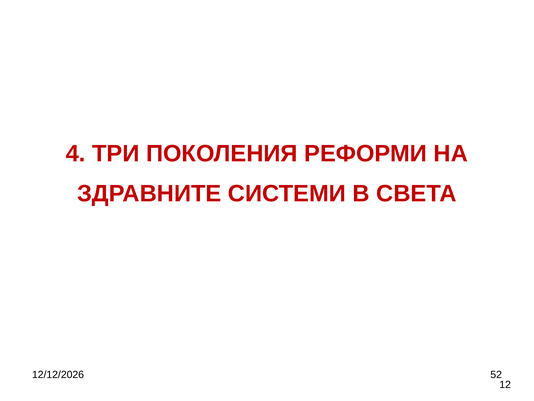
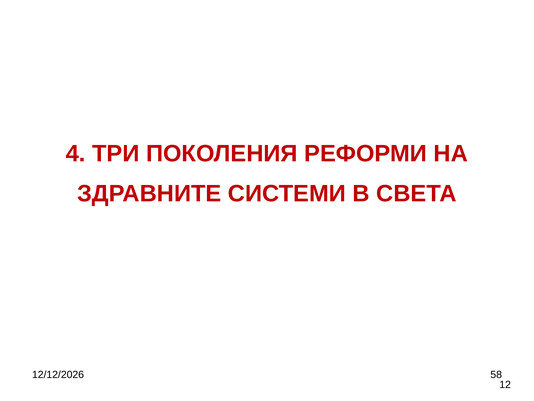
52: 52 -> 58 (496, 374)
